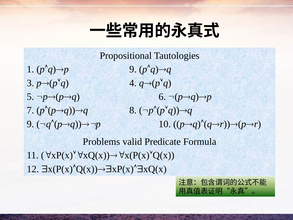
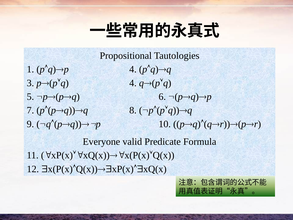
9: 9 -> 4 (133, 69)
Problems: Problems -> Everyone (101, 141)
